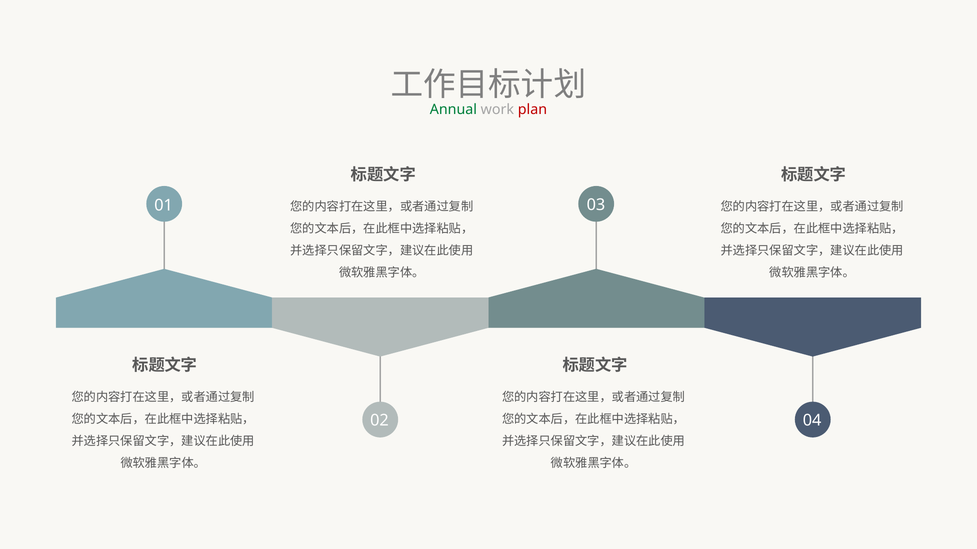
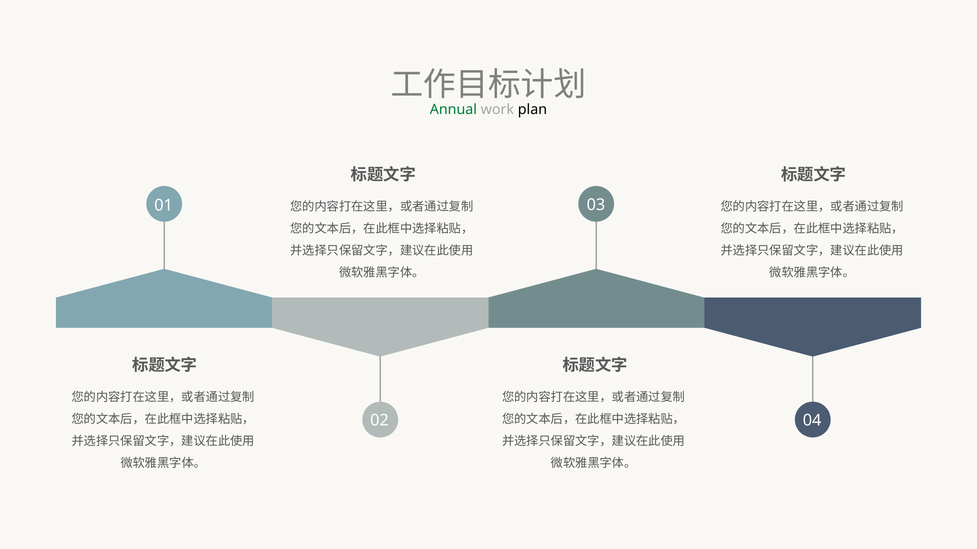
plan colour: red -> black (532, 110)
